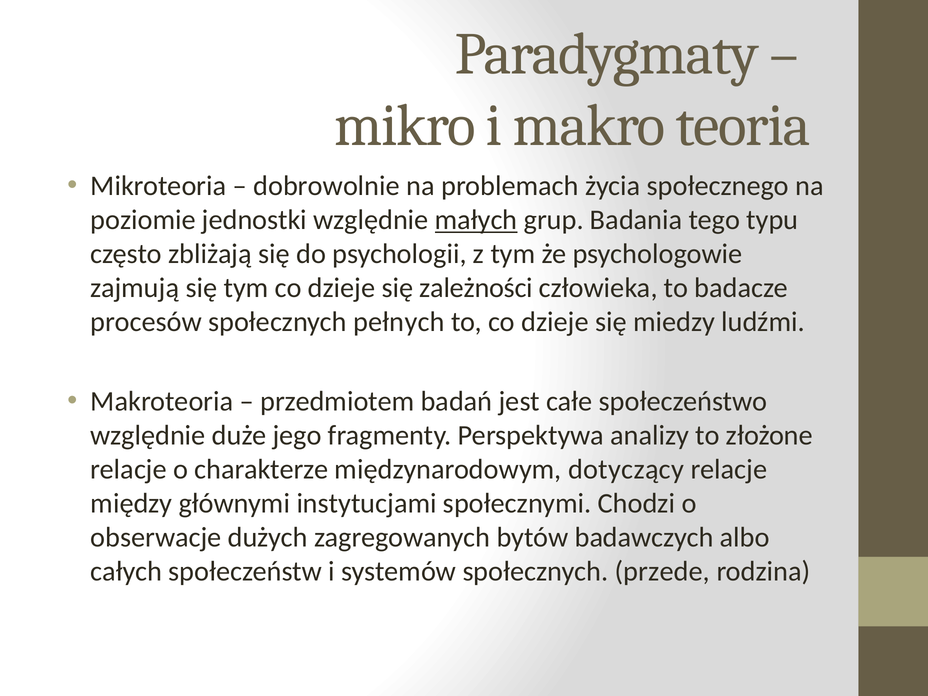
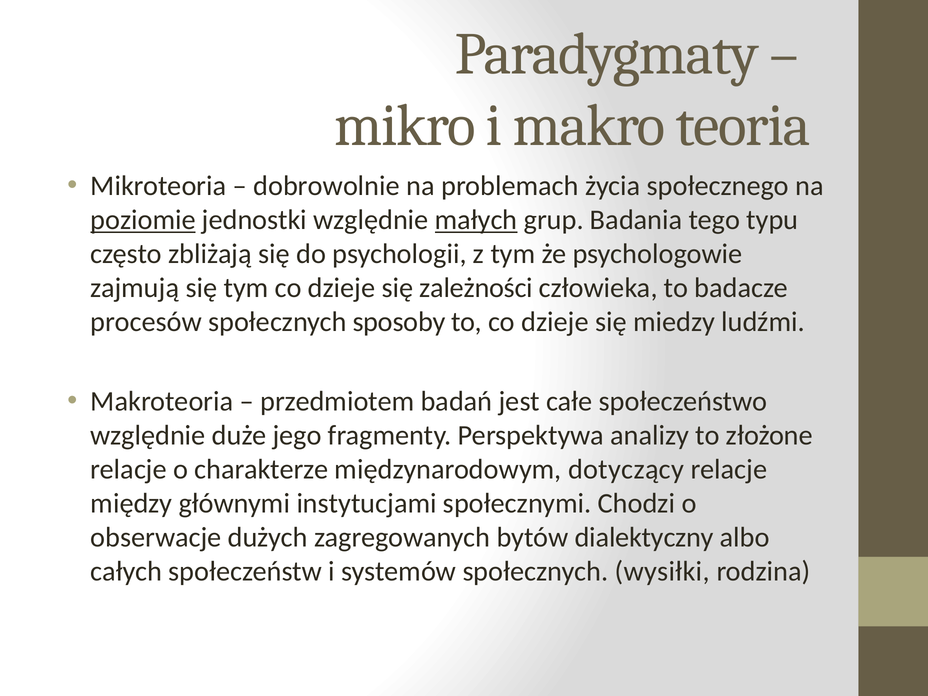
poziomie underline: none -> present (143, 220)
pełnych: pełnych -> sposoby (399, 322)
badawczych: badawczych -> dialektyczny (644, 538)
przede: przede -> wysiłki (662, 572)
